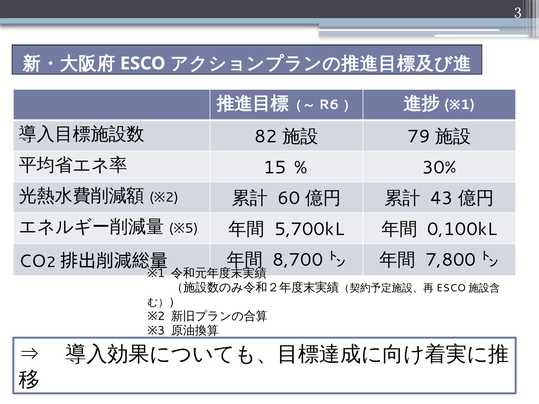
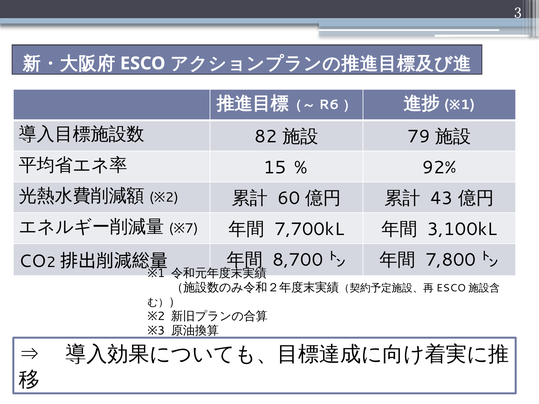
30%: 30% -> 92% (439, 168)
5: 5 -> 7 (192, 228)
5,700kL: 5,700kL -> 7,700kL (309, 229)
0,100kL: 0,100kL -> 3,100kL (462, 229)
